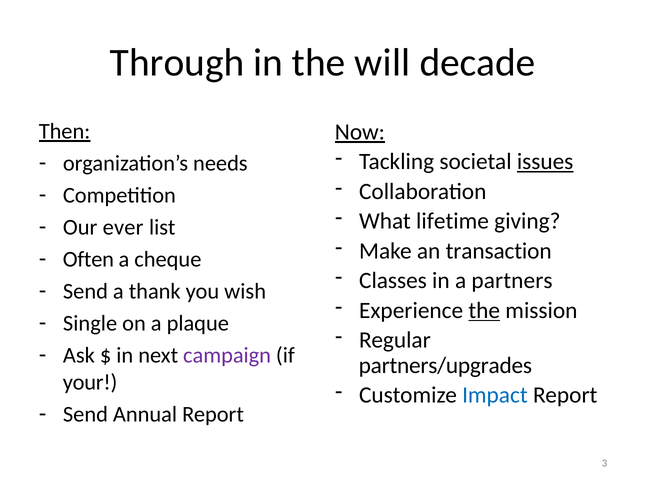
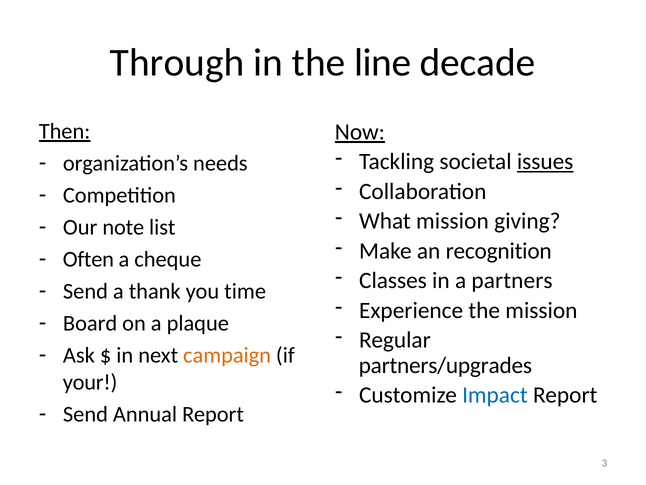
will: will -> line (383, 63)
What lifetime: lifetime -> mission (452, 221)
ever: ever -> note (123, 227)
transaction: transaction -> recognition (499, 251)
wish: wish -> time (245, 291)
the underline: present -> none (484, 310)
Single: Single -> Board (90, 323)
campaign colour: purple -> orange (227, 355)
